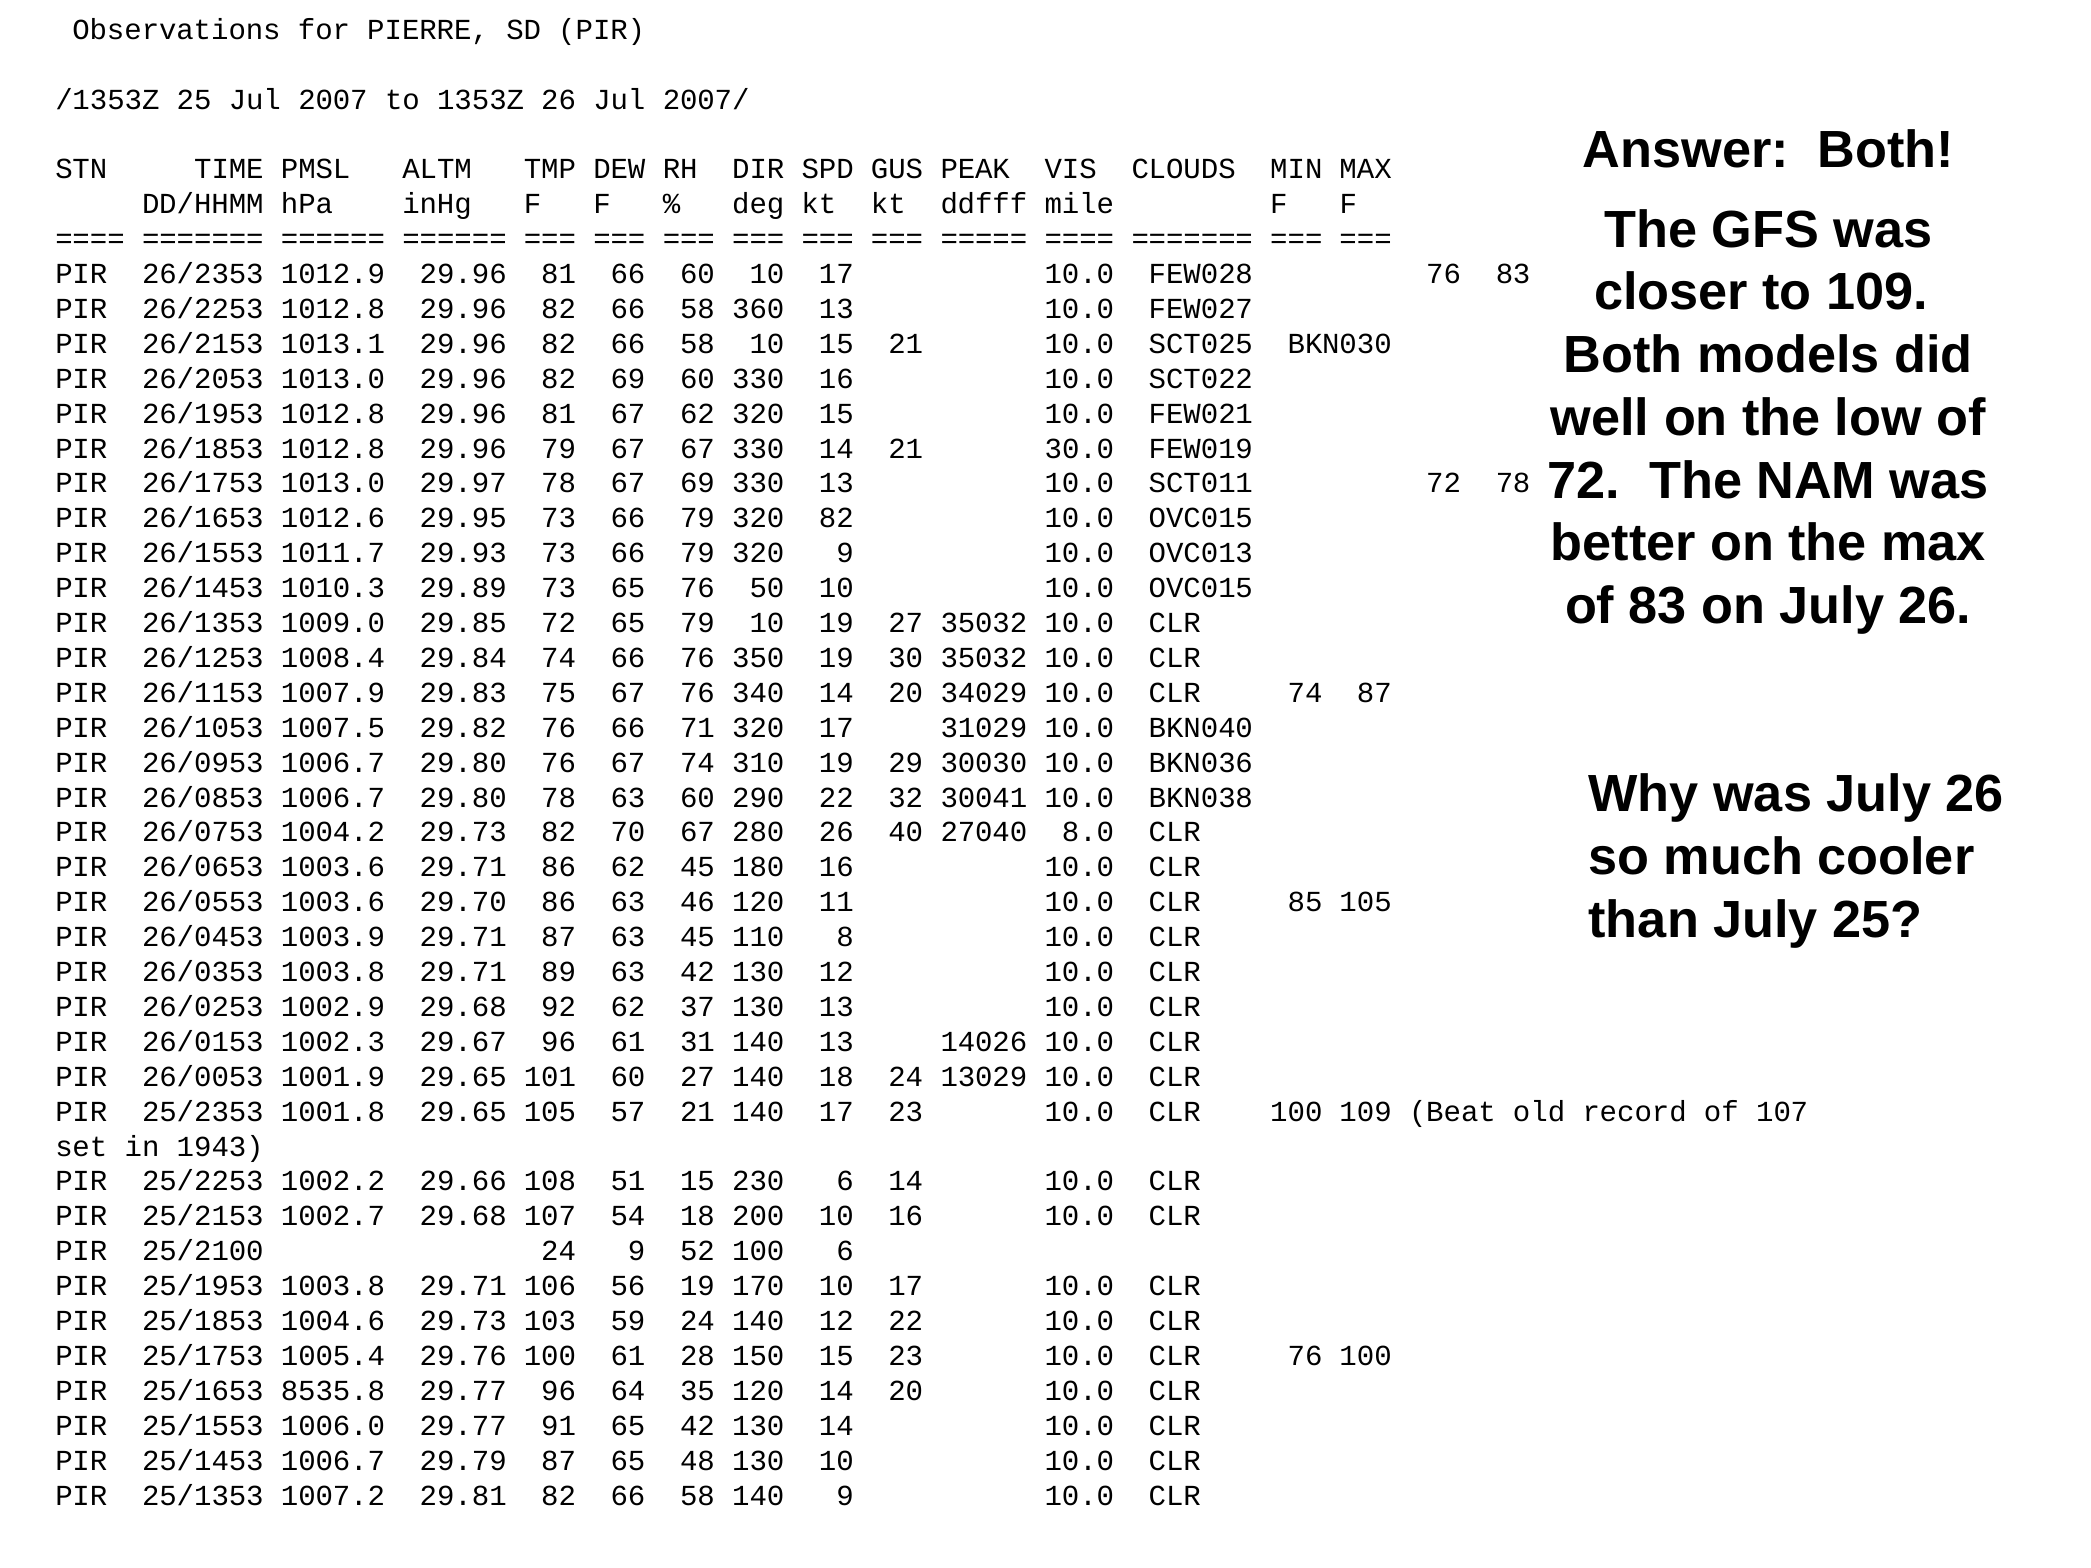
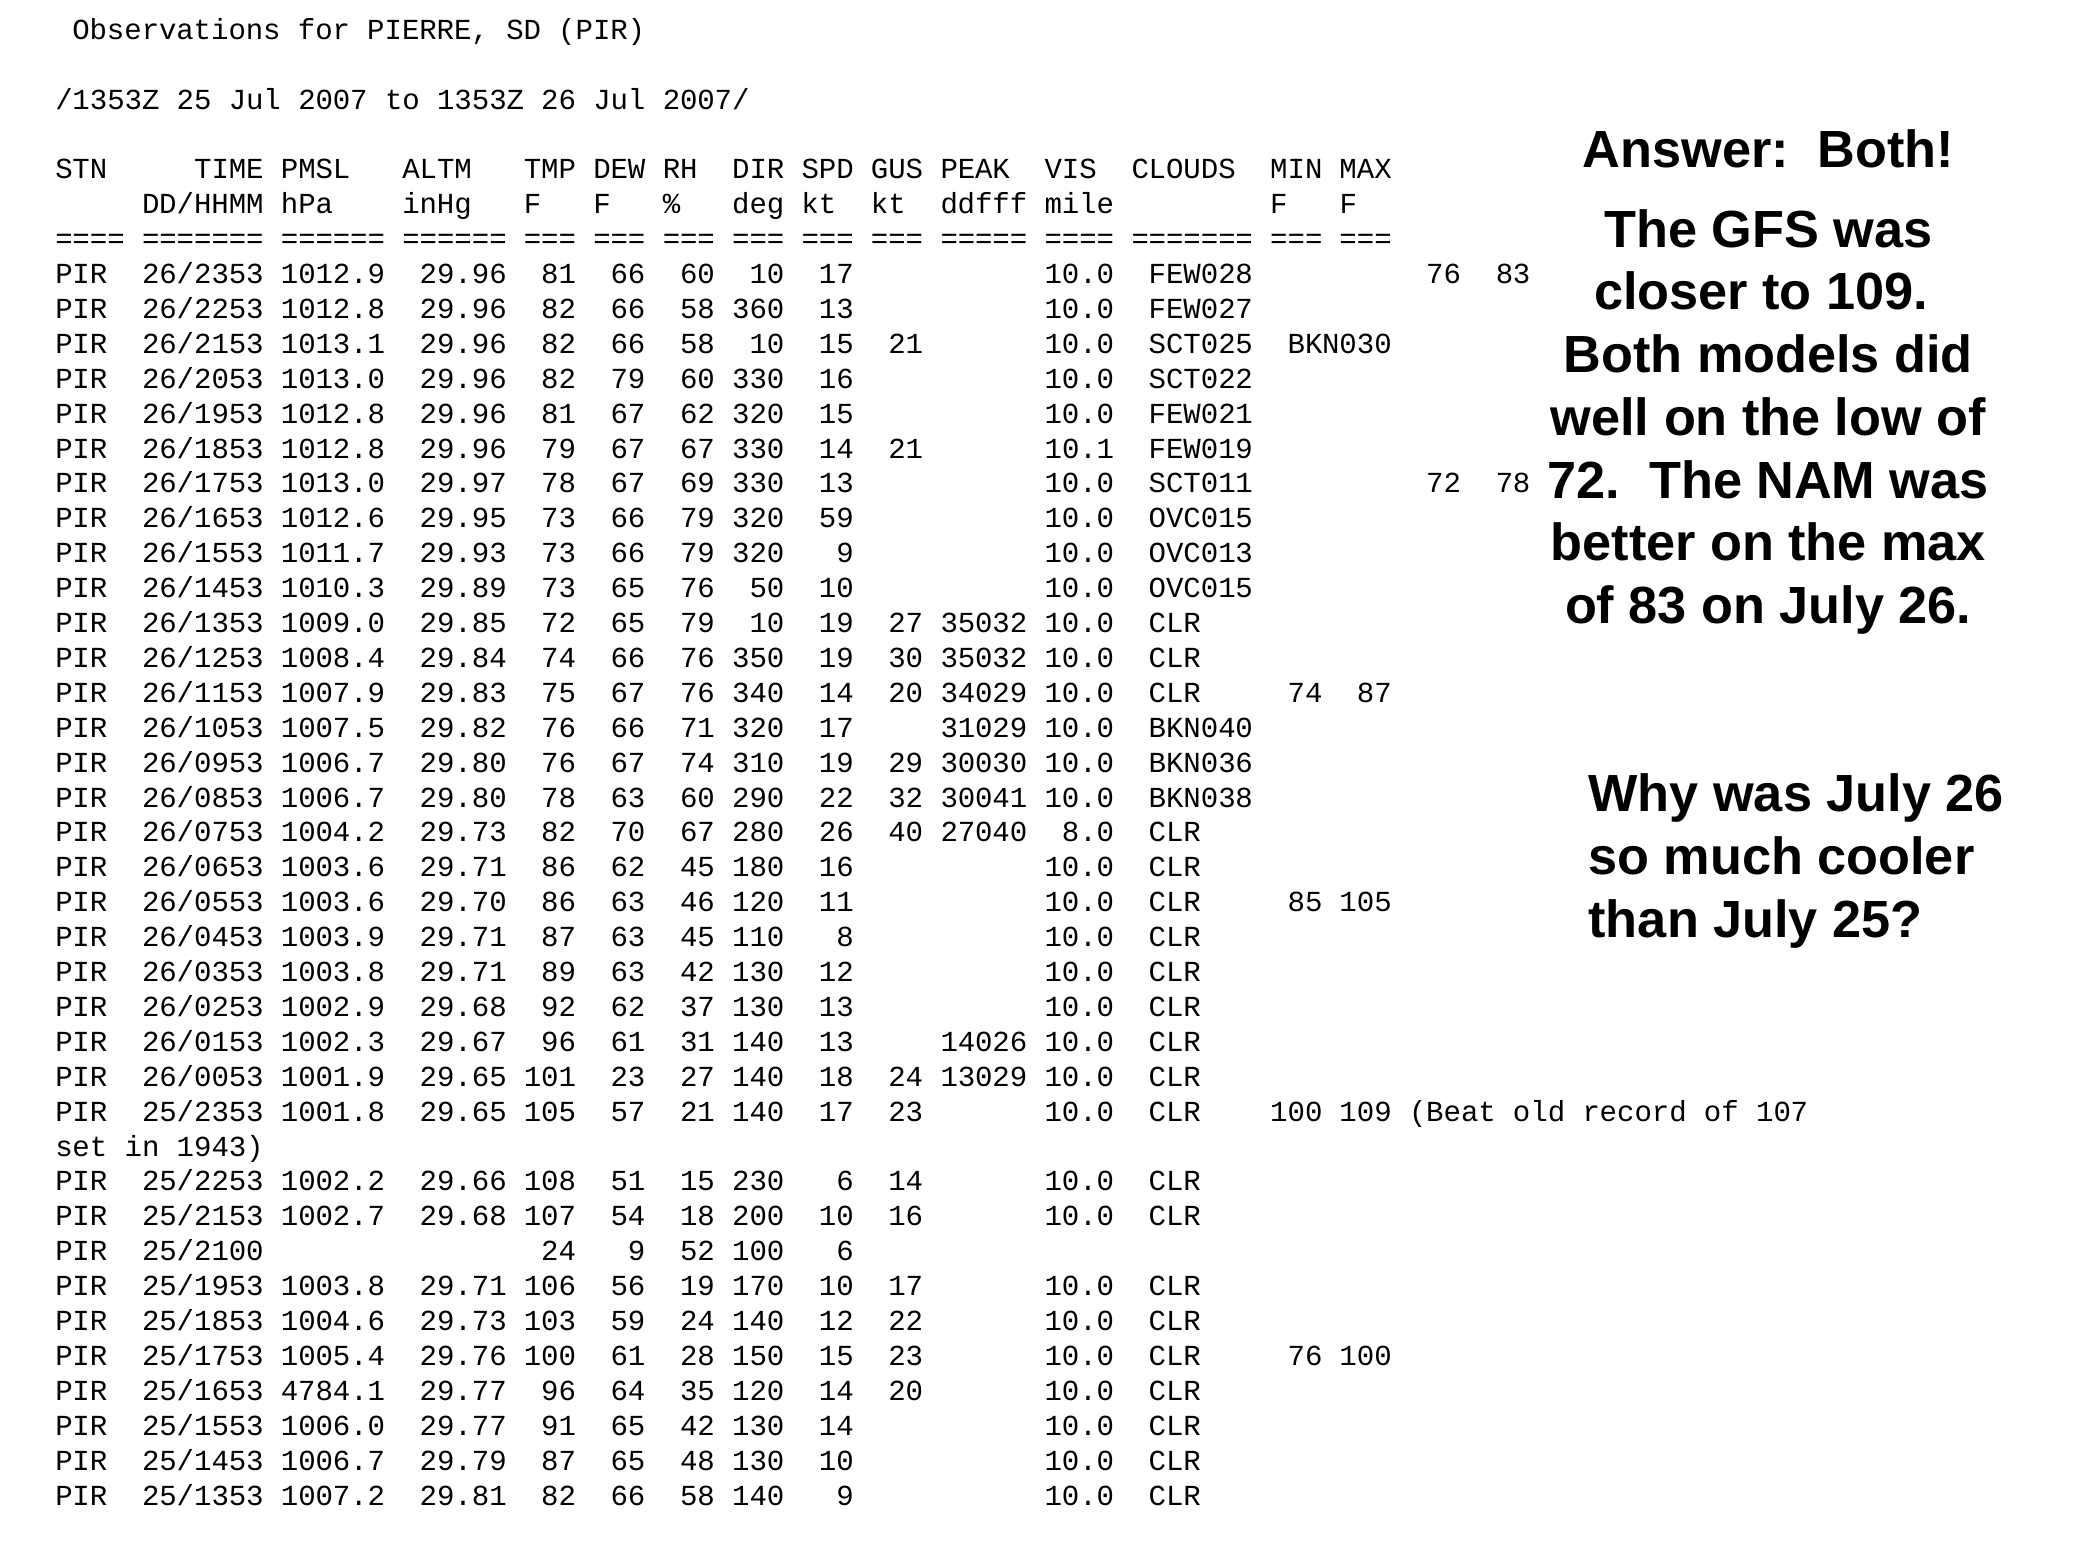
82 69: 69 -> 79 (628, 379)
30.0: 30.0 -> 10.1 (1079, 449)
320 82: 82 -> 59 (836, 518)
101 60: 60 -> 23 (628, 1077)
8535.8: 8535.8 -> 4784.1 (333, 1391)
